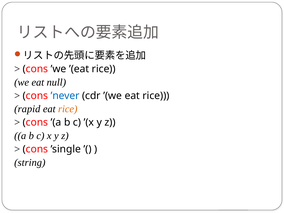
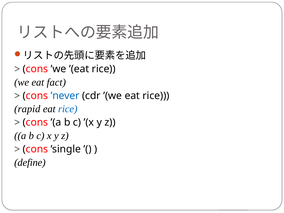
null: null -> fact (56, 82)
rice colour: orange -> blue (68, 109)
string: string -> define (30, 162)
